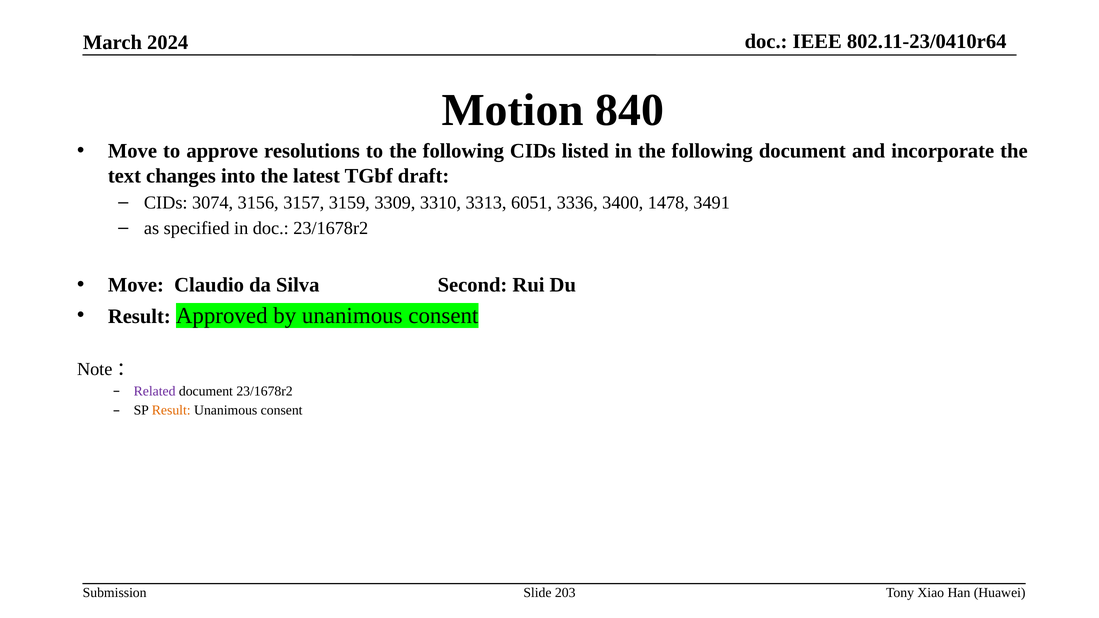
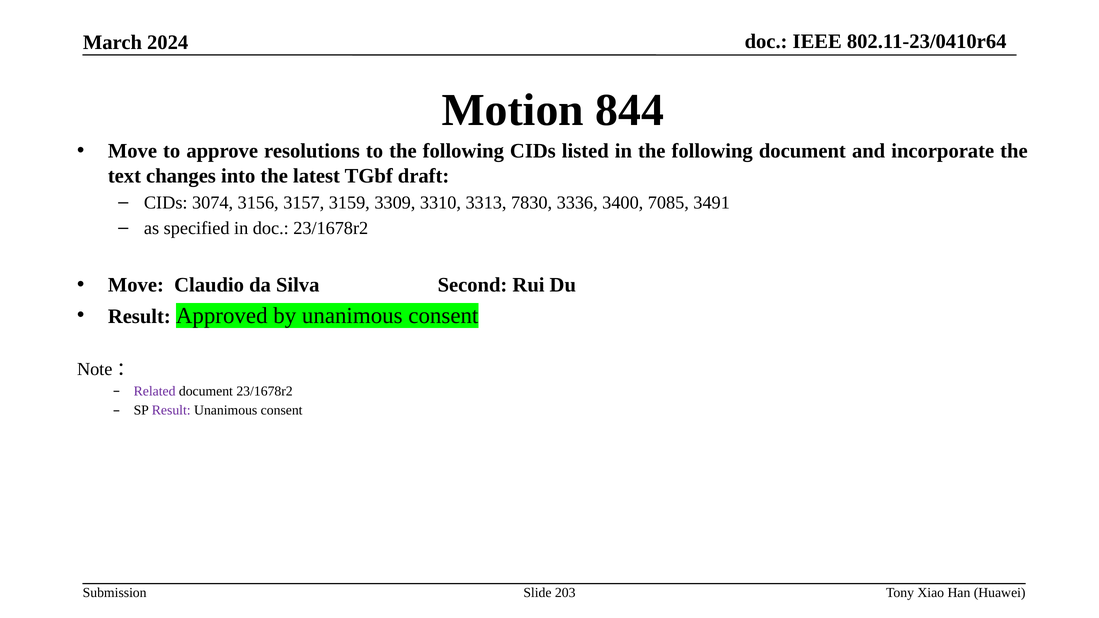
840: 840 -> 844 (630, 110)
6051: 6051 -> 7830 (532, 203)
1478: 1478 -> 7085 (668, 203)
Result colour: orange -> purple (171, 410)
